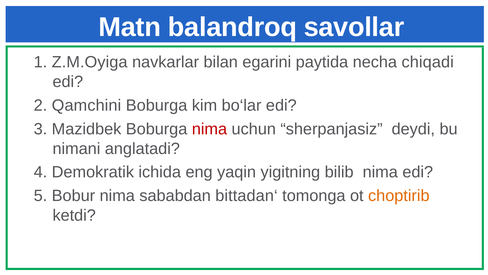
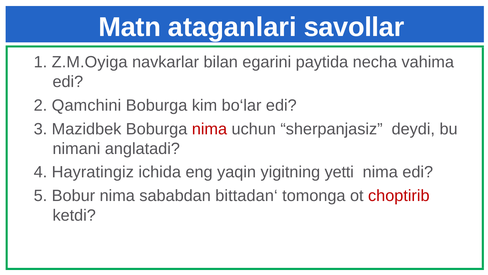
balandroq: balandroq -> ataganlari (232, 27)
chiqadi: chiqadi -> vahima (428, 62)
Demokratik: Demokratik -> Hayratingiz (93, 172)
bilib: bilib -> yetti (339, 172)
choptirib colour: orange -> red (399, 196)
